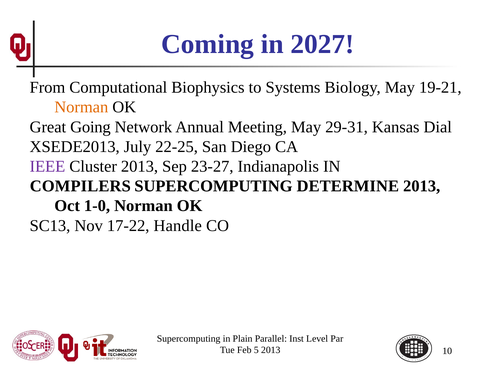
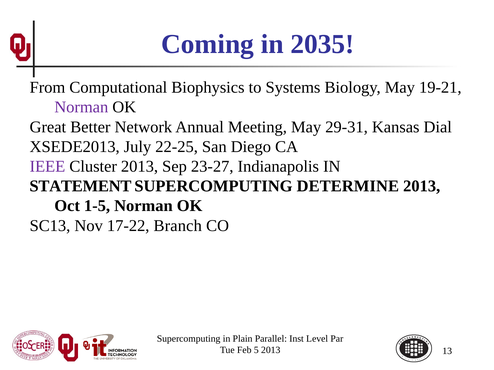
2027: 2027 -> 2035 (322, 44)
Norman colour: orange -> purple (81, 107)
Going: Going -> Better (90, 127)
COMPILERS: COMPILERS -> STATEMENT (80, 186)
1-0: 1-0 -> 1-5 (97, 206)
Handle: Handle -> Branch (178, 226)
10: 10 -> 13 (447, 352)
